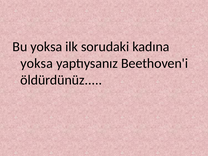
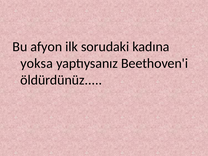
Bu yoksa: yoksa -> afyon (46, 47)
